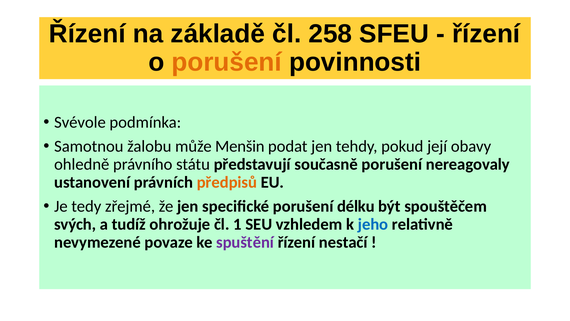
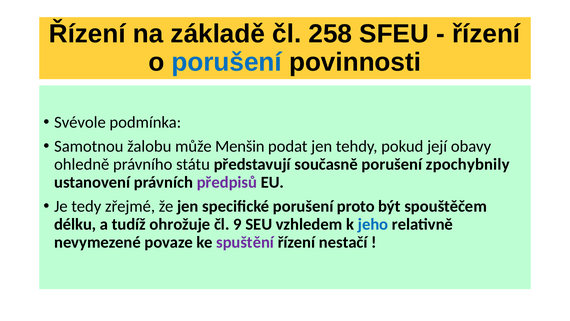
porušení colour: orange -> blue (227, 62)
nereagovaly: nereagovaly -> zpochybnily (468, 164)
předpisů colour: orange -> purple (227, 182)
délku: délku -> proto (356, 206)
svých: svých -> délku (75, 224)
1: 1 -> 9 (237, 224)
